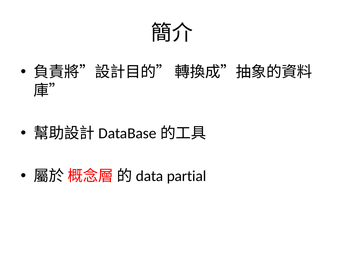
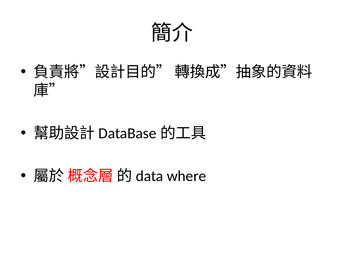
partial: partial -> where (186, 176)
